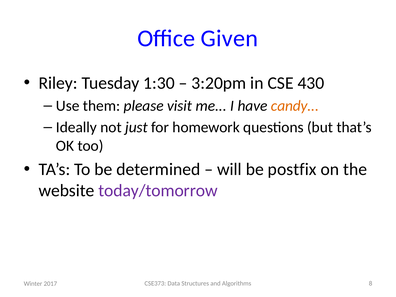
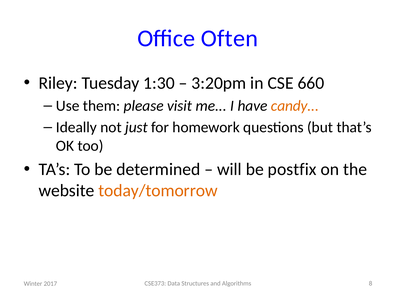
Given: Given -> Often (229, 38)
430: 430 -> 660 (311, 83)
today/tomorrow colour: purple -> orange (158, 190)
